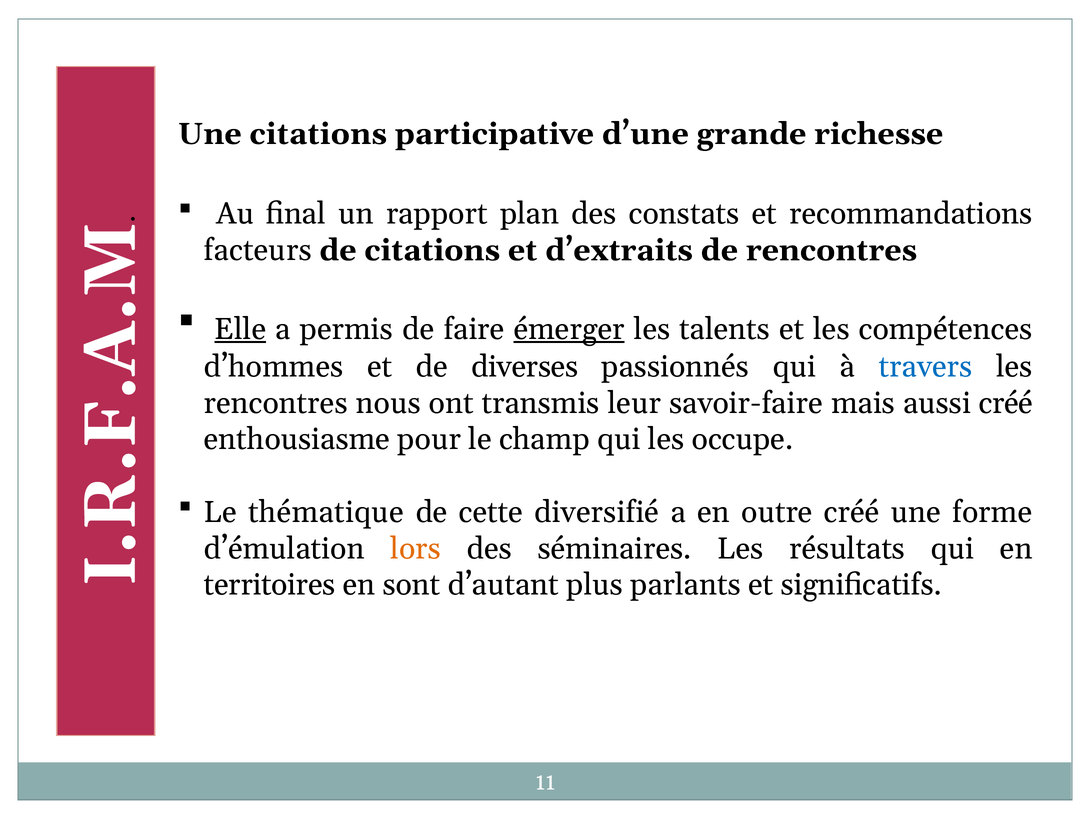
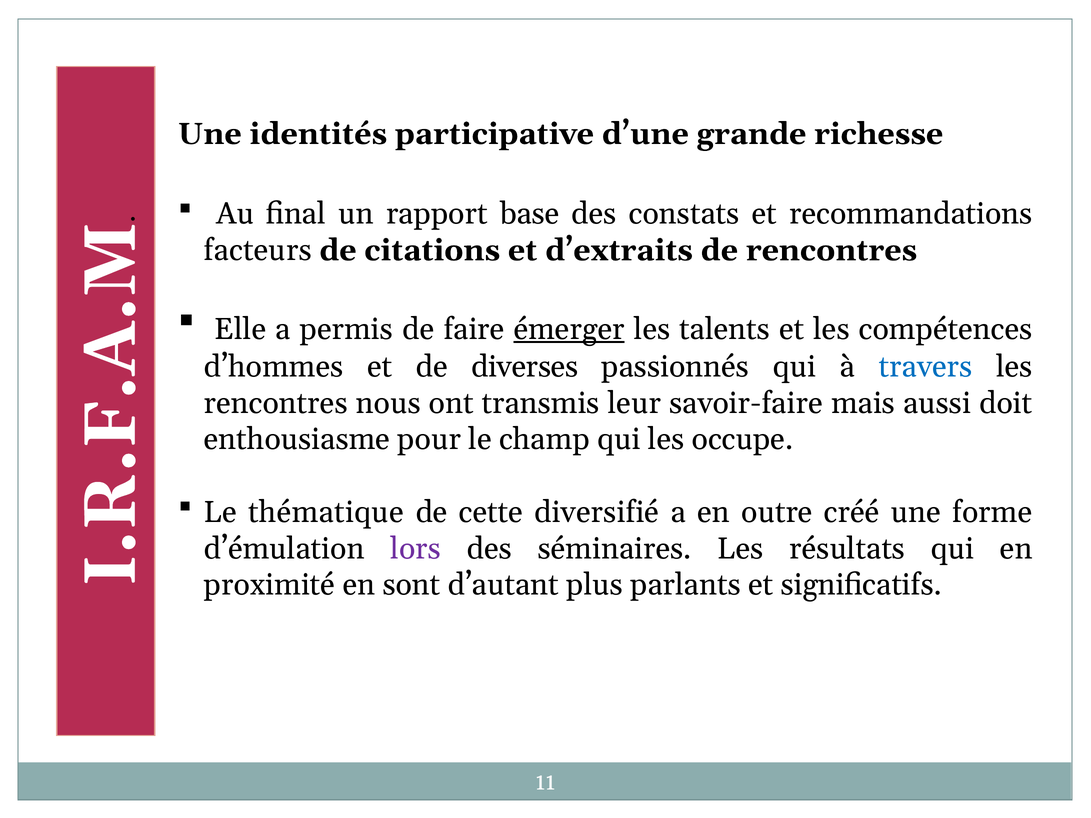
Une citations: citations -> identités (318, 134)
plan: plan -> base (530, 214)
Elle underline: present -> none (240, 329)
aussi créé: créé -> doit (1006, 403)
lors colour: orange -> purple (416, 549)
territoires: territoires -> proximité (270, 585)
